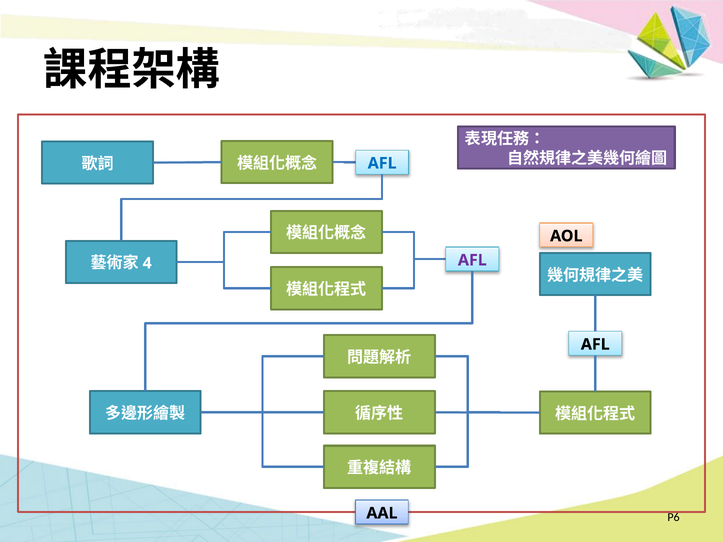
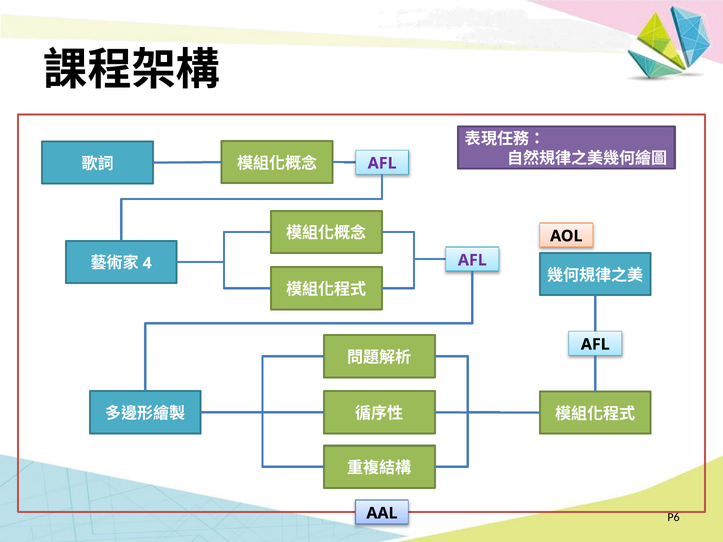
AFL colour: blue -> purple (382, 163)
